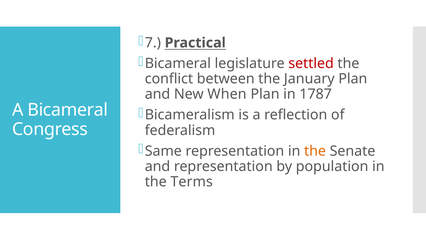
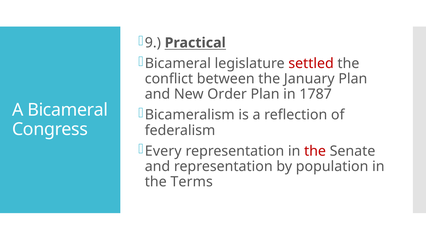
7: 7 -> 9 (153, 43)
When: When -> Order (227, 94)
Same: Same -> Every (163, 151)
the colour: orange -> red (315, 151)
